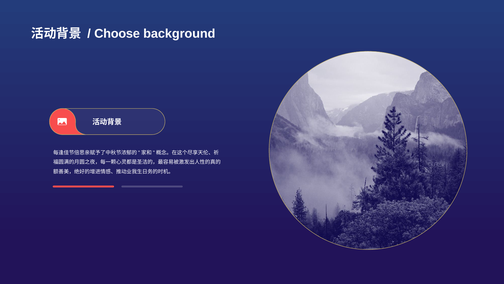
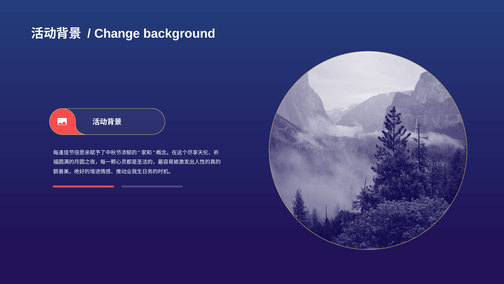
Choose: Choose -> Change (117, 34)
